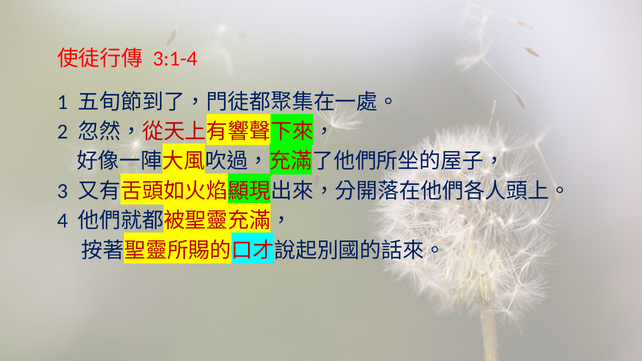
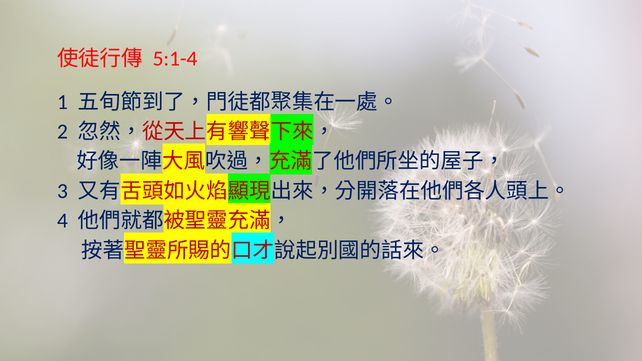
3:1-4: 3:1-4 -> 5:1-4 (175, 59)
